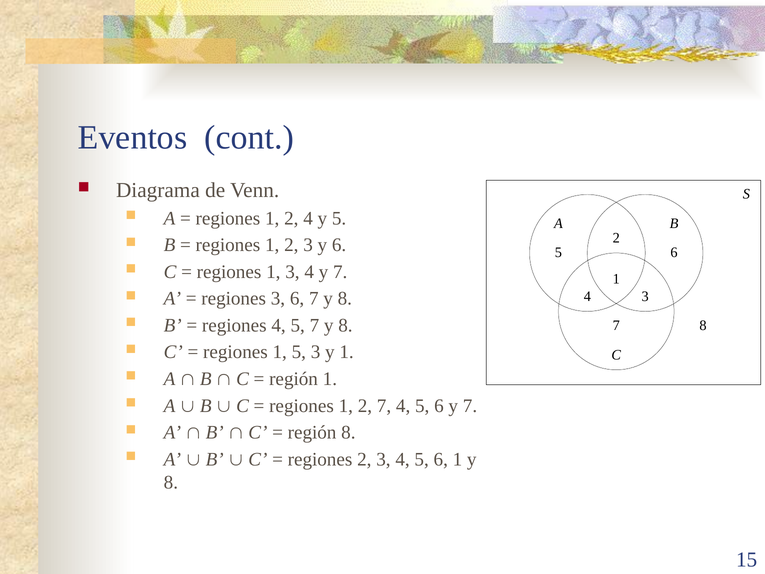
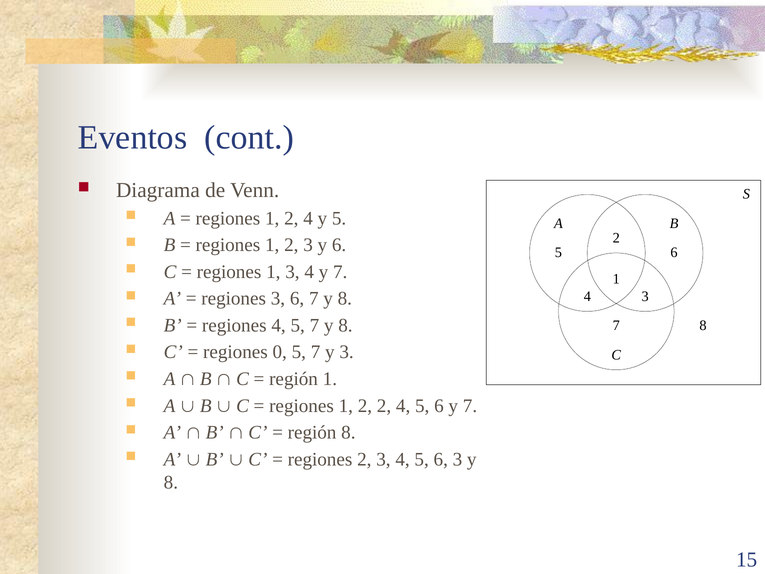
1: 1 -> 0 (280, 352)
3: 3 -> 7 (316, 352)
y 1: 1 -> 3 (347, 352)
2 7: 7 -> 2 (384, 406)
6 1: 1 -> 3 (457, 459)
